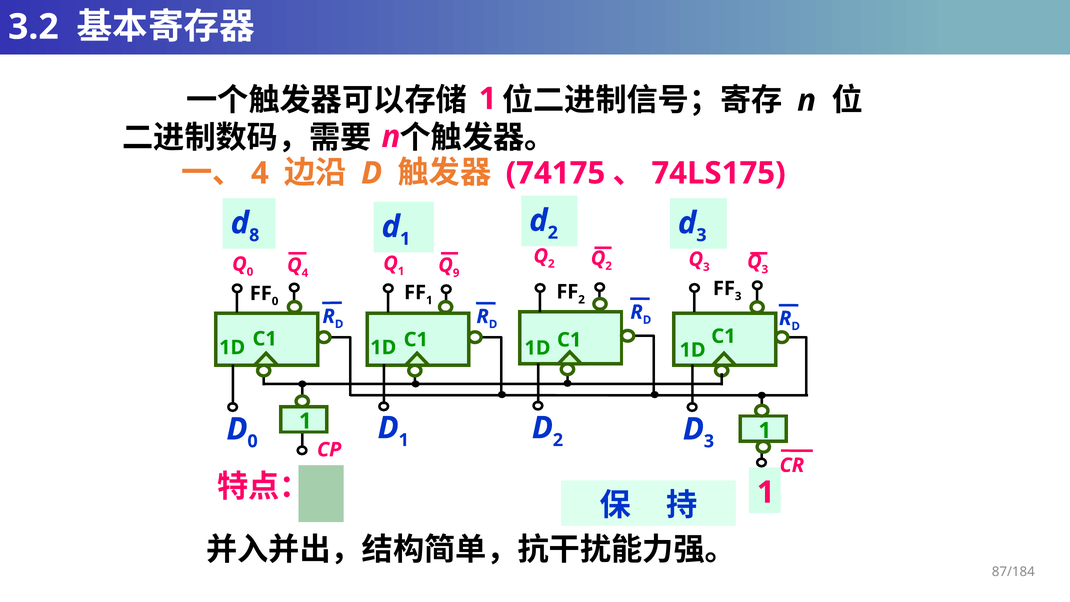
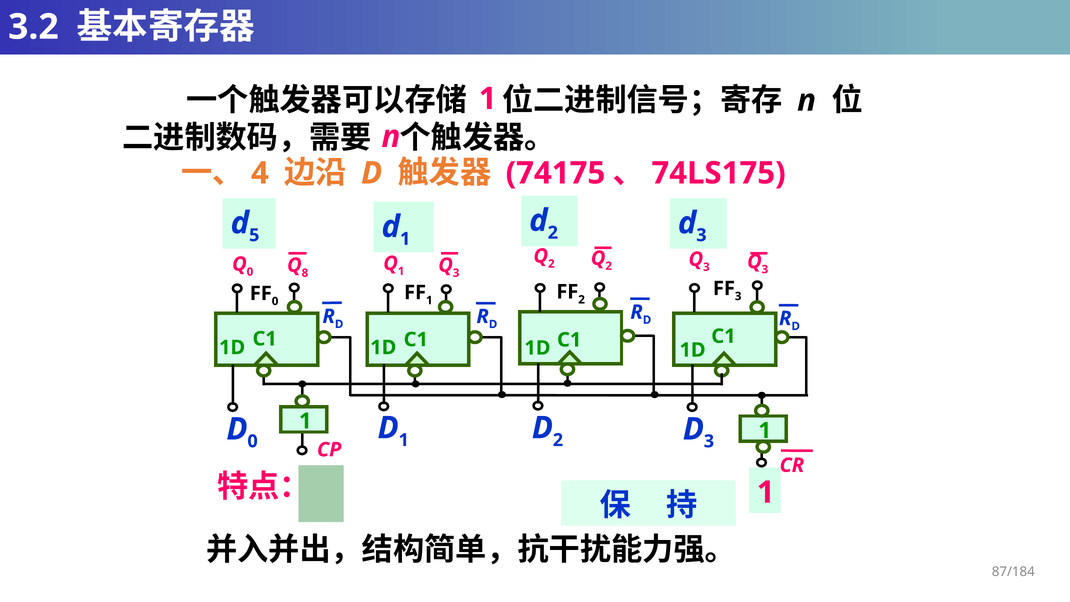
8: 8 -> 5 (254, 235)
9: 9 -> 3 (456, 273)
4: 4 -> 8 (305, 273)
